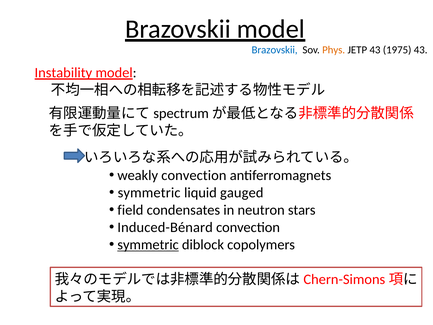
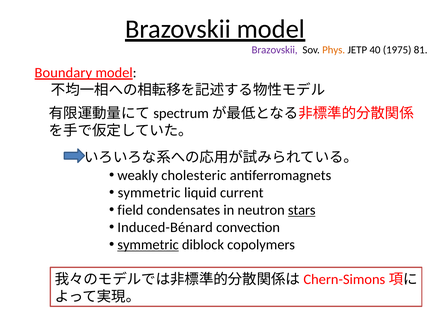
Brazovskii colour: blue -> purple (275, 50)
JETP 43: 43 -> 40 (375, 50)
1975 43: 43 -> 81 (421, 50)
Instability: Instability -> Boundary (63, 73)
weakly convection: convection -> cholesteric (194, 175)
gauged: gauged -> current (242, 193)
stars underline: none -> present (302, 210)
